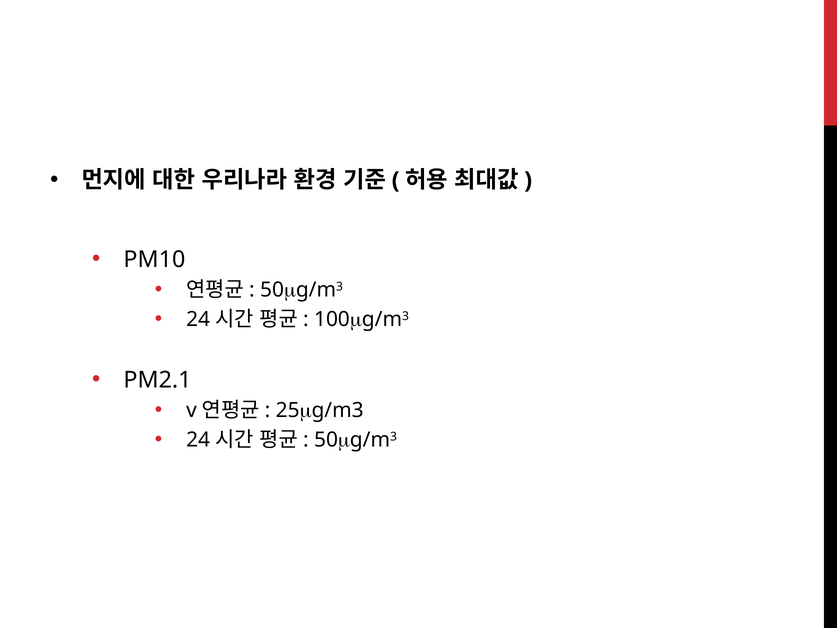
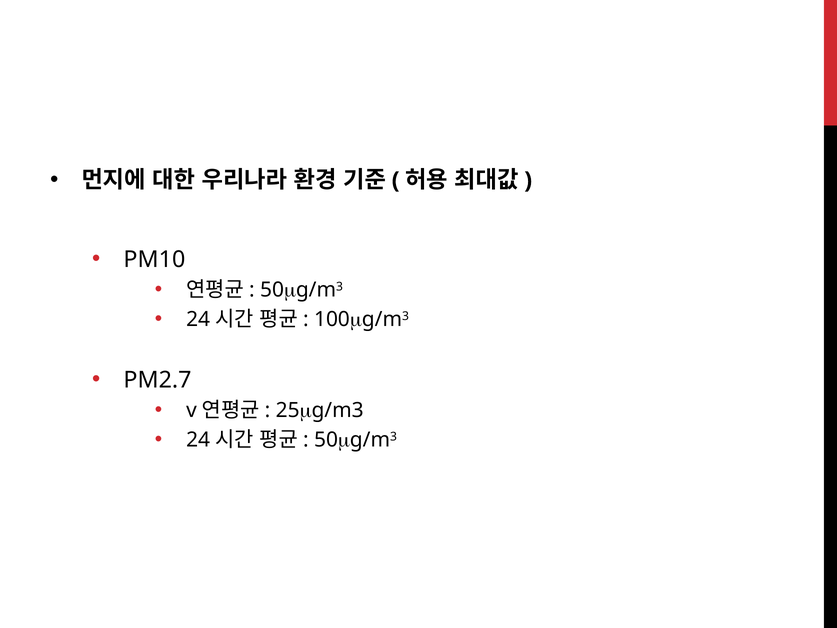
PM2.1: PM2.1 -> PM2.7 (157, 380)
